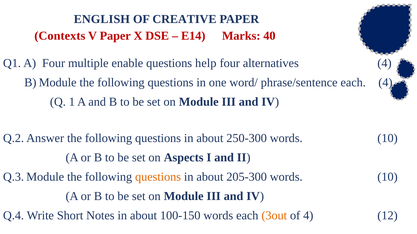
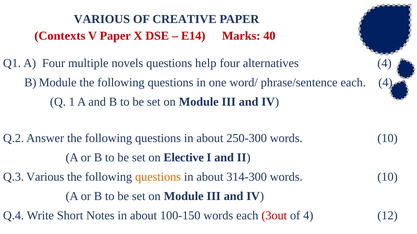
ENGLISH: ENGLISH -> VARIOUS (102, 19)
enable: enable -> novels (127, 63)
Aspects: Aspects -> Elective (184, 158)
Q.3 Module: Module -> Various (45, 177)
205-300: 205-300 -> 314-300 (247, 177)
3out colour: orange -> red (274, 216)
